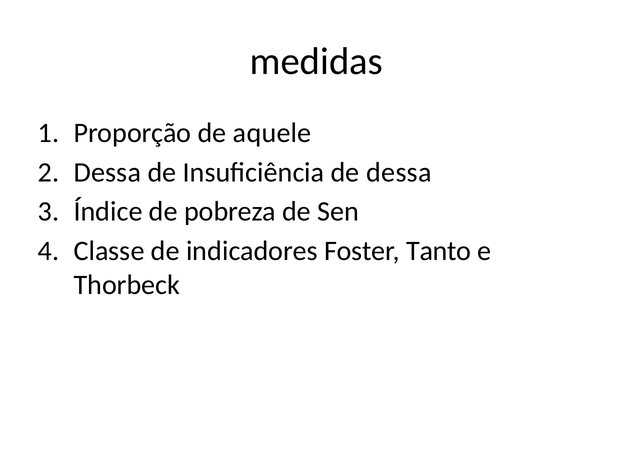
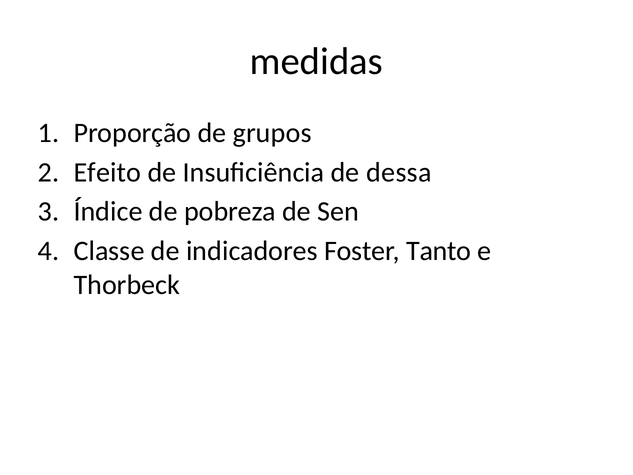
aquele: aquele -> grupos (272, 133)
Dessa: Dessa -> Efeito (107, 172)
